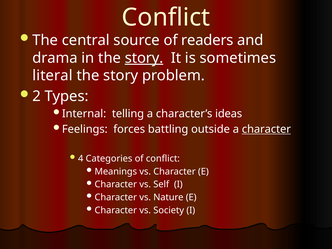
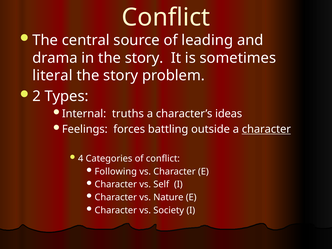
readers: readers -> leading (207, 40)
story underline: present -> none (144, 58)
telling: telling -> truths (128, 114)
Meanings: Meanings -> Following (116, 172)
